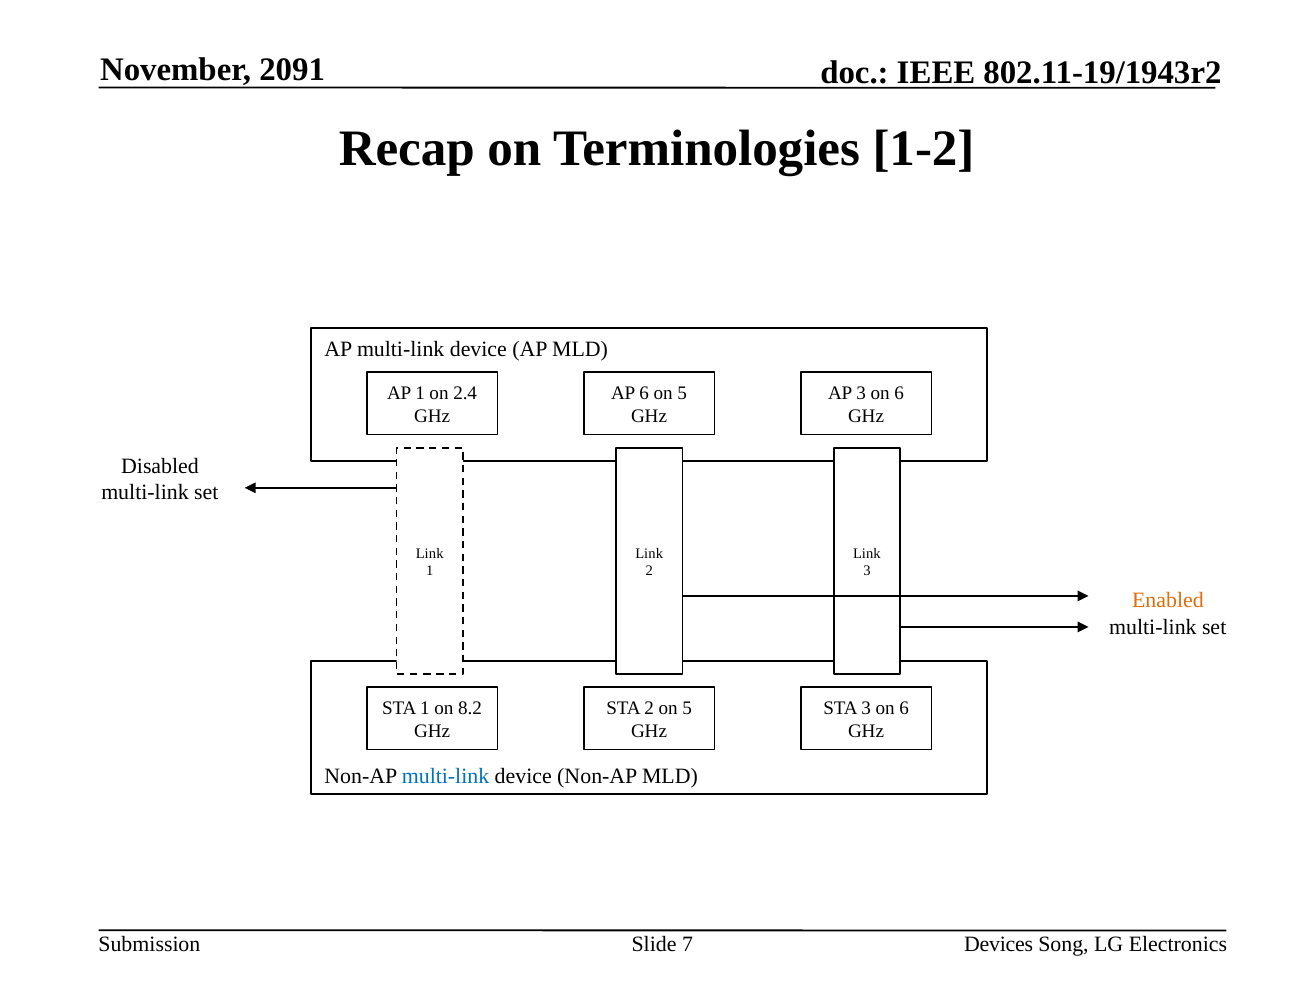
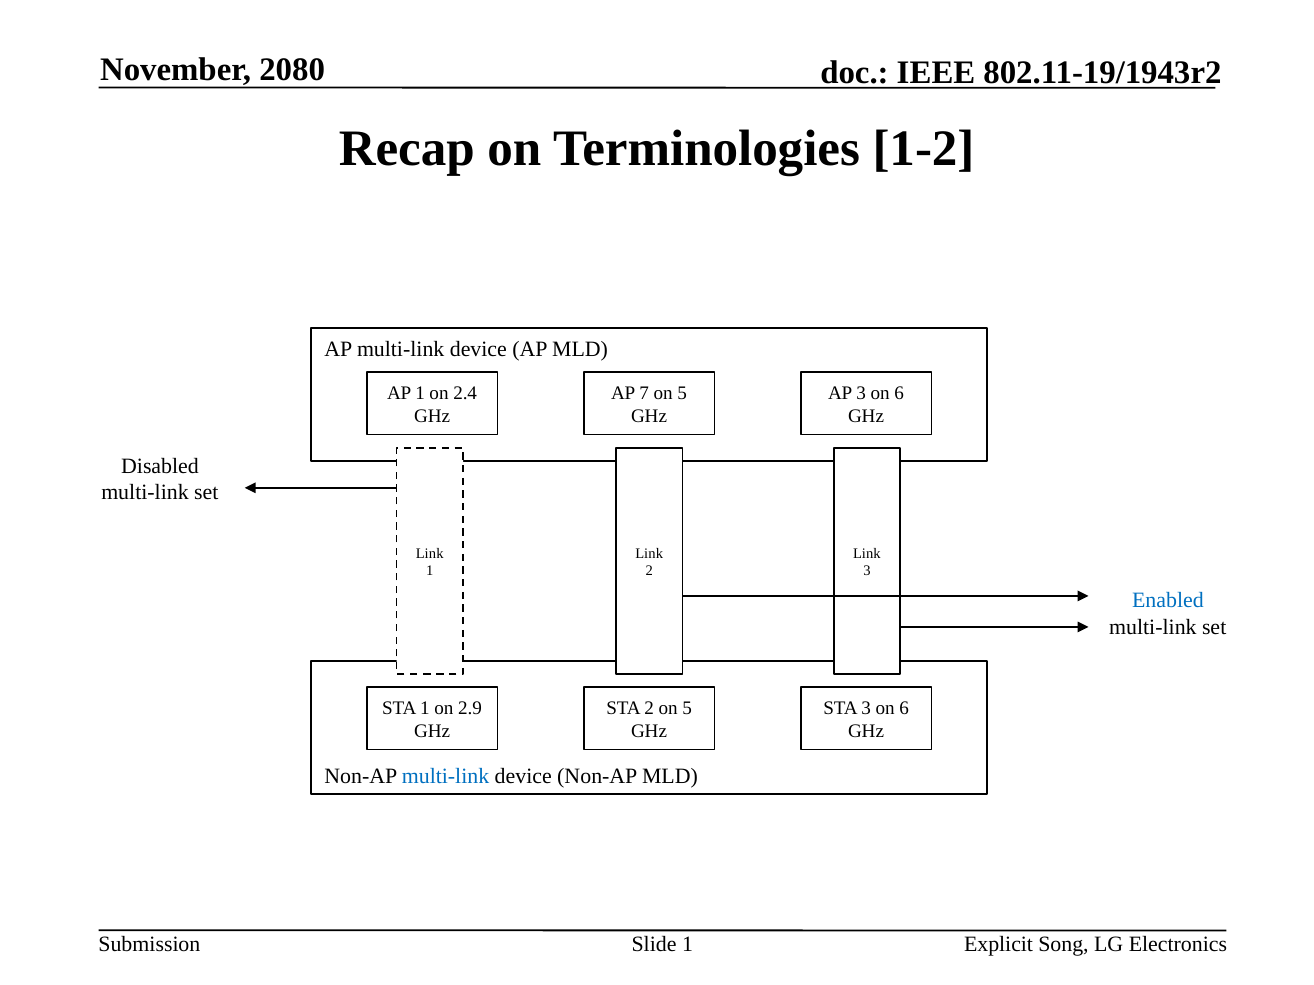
2091: 2091 -> 2080 (292, 70)
AP 6: 6 -> 7 (644, 393)
Enabled colour: orange -> blue (1168, 601)
8.2: 8.2 -> 2.9 (470, 709)
Slide 7: 7 -> 1 (688, 945)
Devices: Devices -> Explicit (999, 945)
